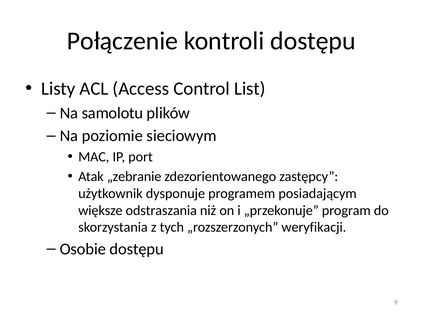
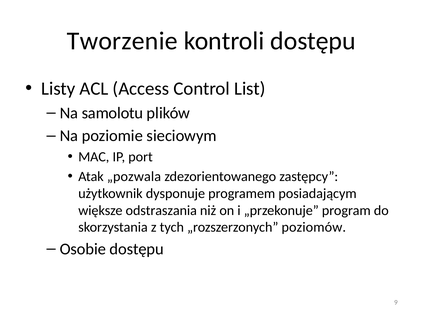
Połączenie: Połączenie -> Tworzenie (122, 41)
„zebranie: „zebranie -> „pozwala (134, 177)
weryfikacji: weryfikacji -> poziomów (314, 227)
